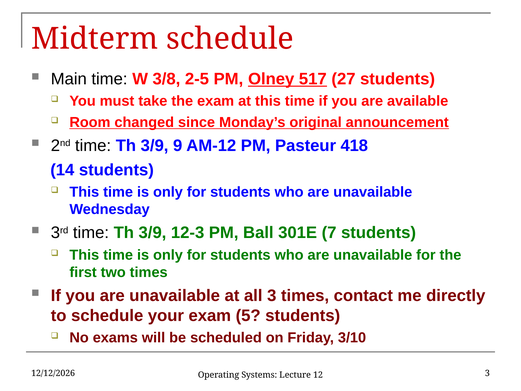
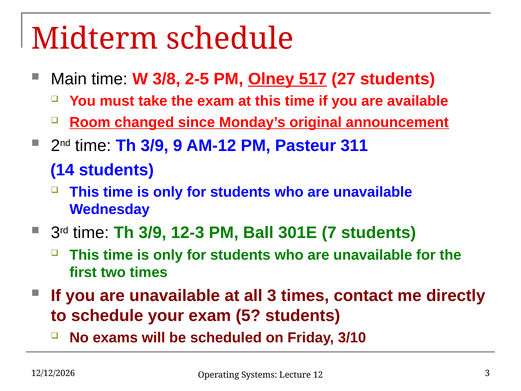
418: 418 -> 311 (354, 145)
